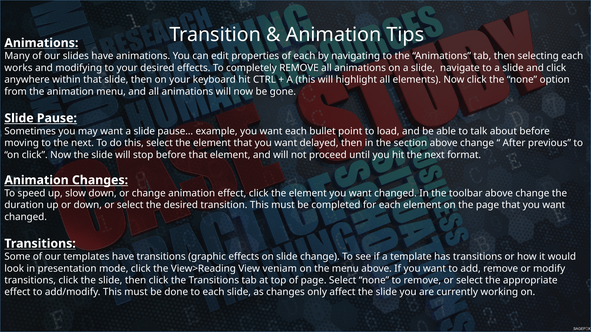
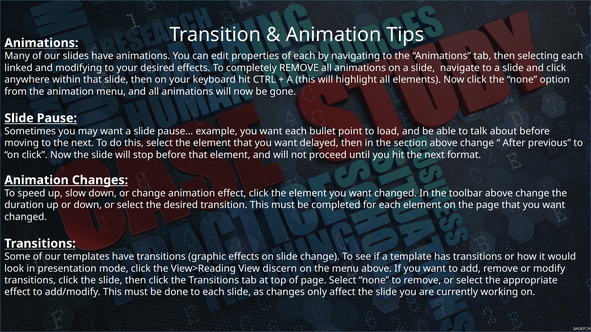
works: works -> linked (18, 68)
veniam: veniam -> discern (280, 269)
